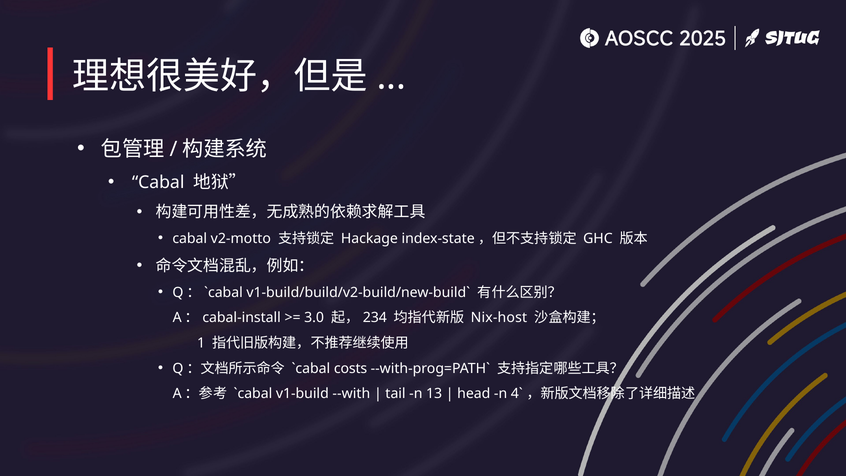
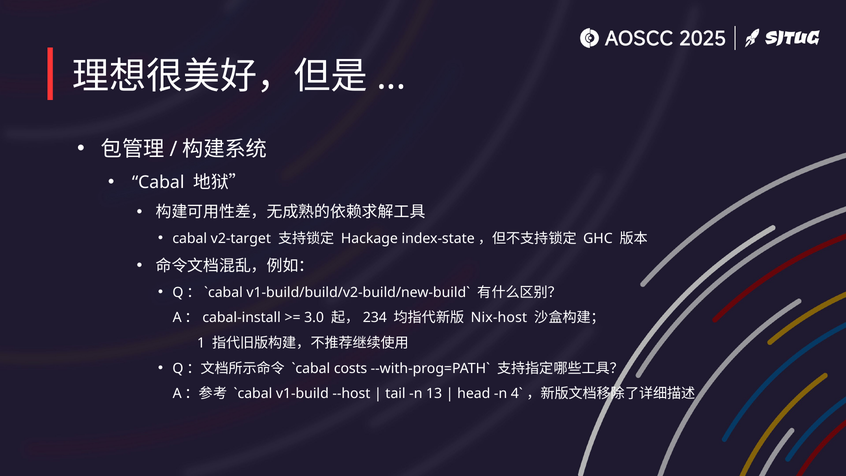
v2-motto: v2-motto -> v2-target (241, 238)
--with: --with -> --host (351, 394)
